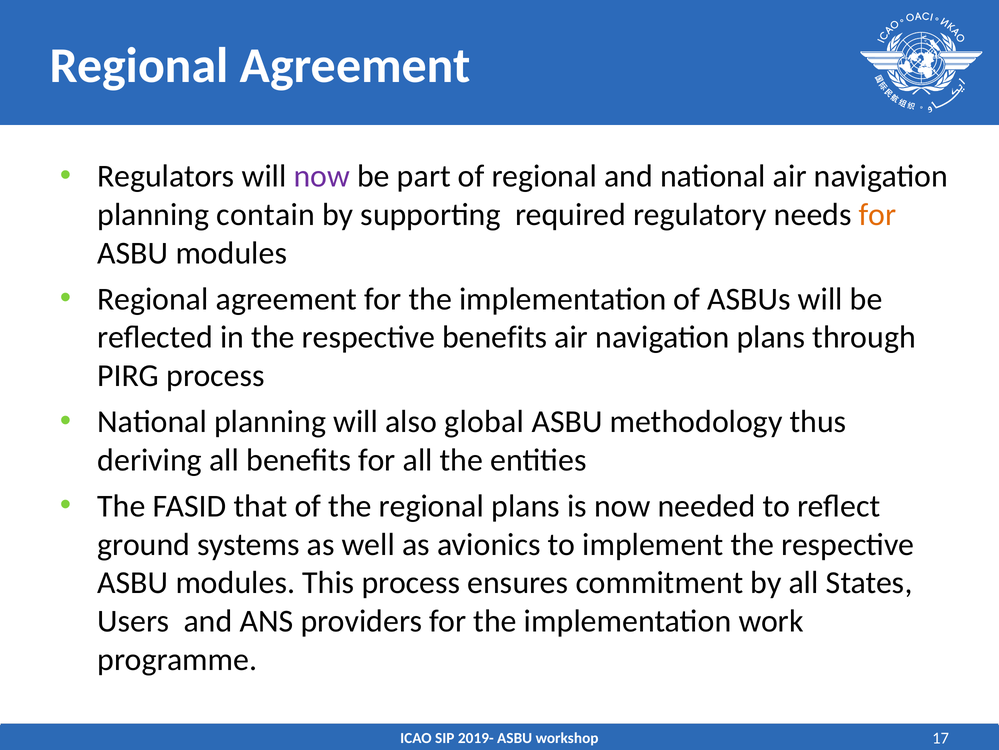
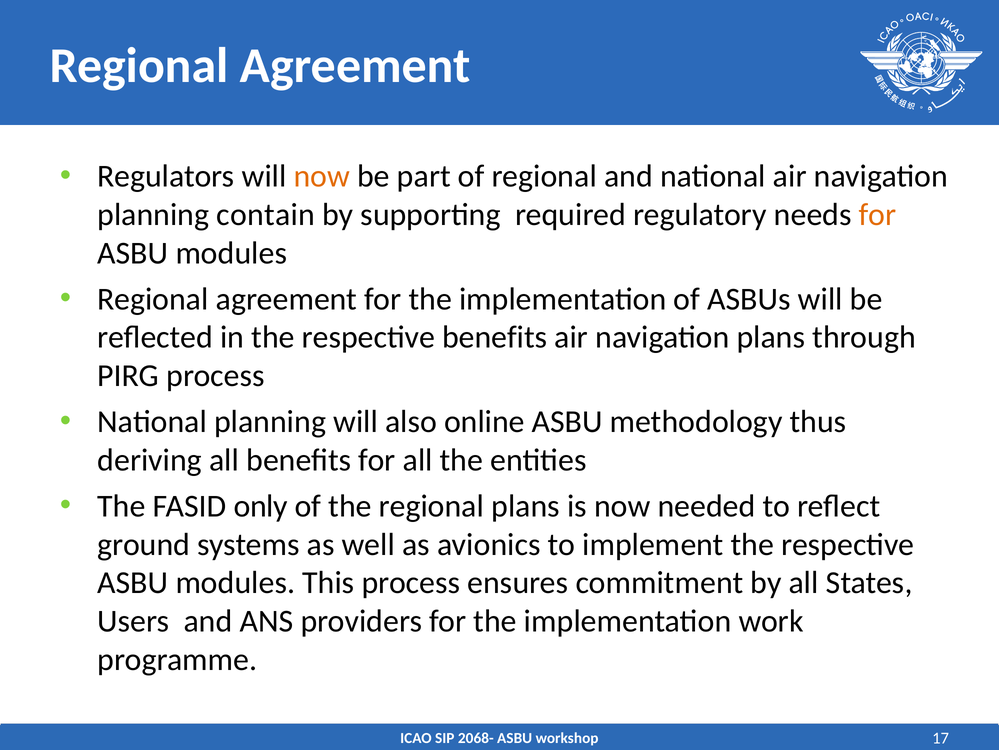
now colour: purple -> orange (322, 176)
global: global -> online (484, 421)
that: that -> only (261, 506)
2019-: 2019- -> 2068- (476, 738)
